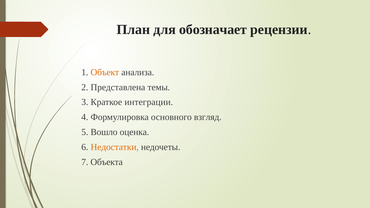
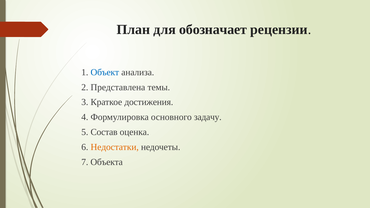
Объект colour: orange -> blue (105, 72)
интеграции: интеграции -> достижения (149, 102)
взгляд: взгляд -> задачу (208, 117)
Вошло: Вошло -> Состав (104, 132)
